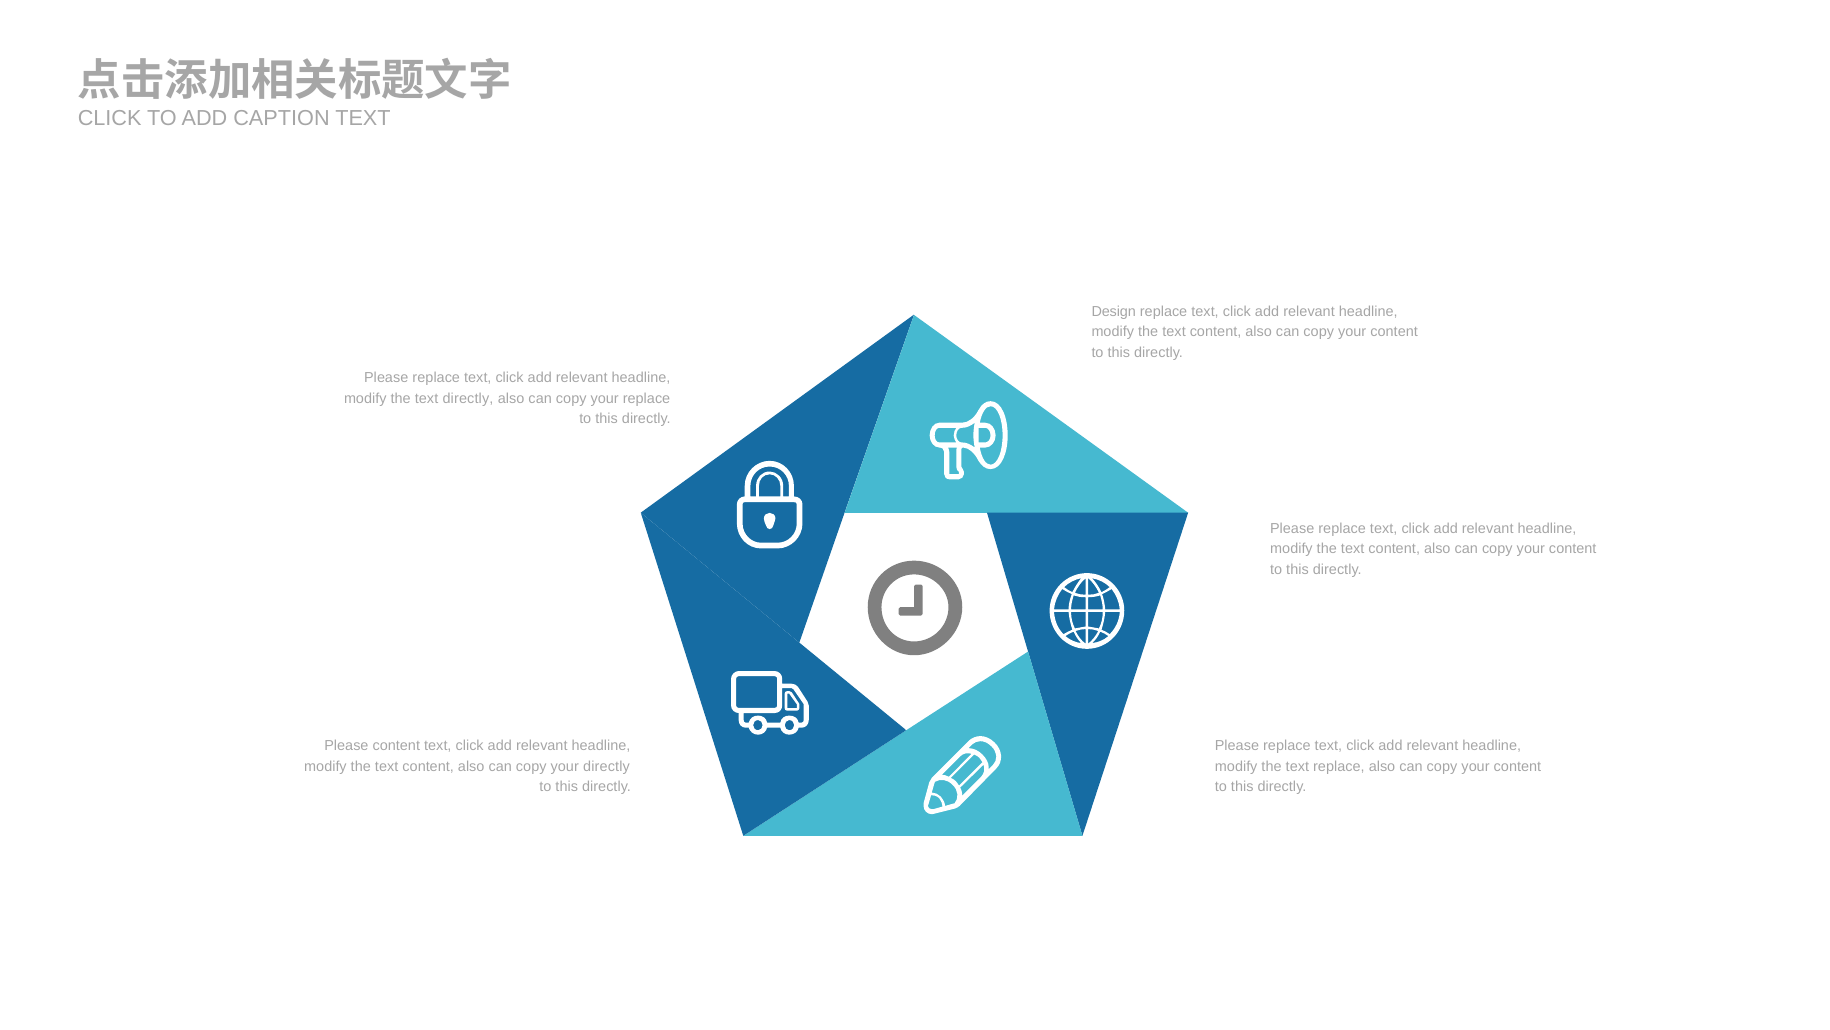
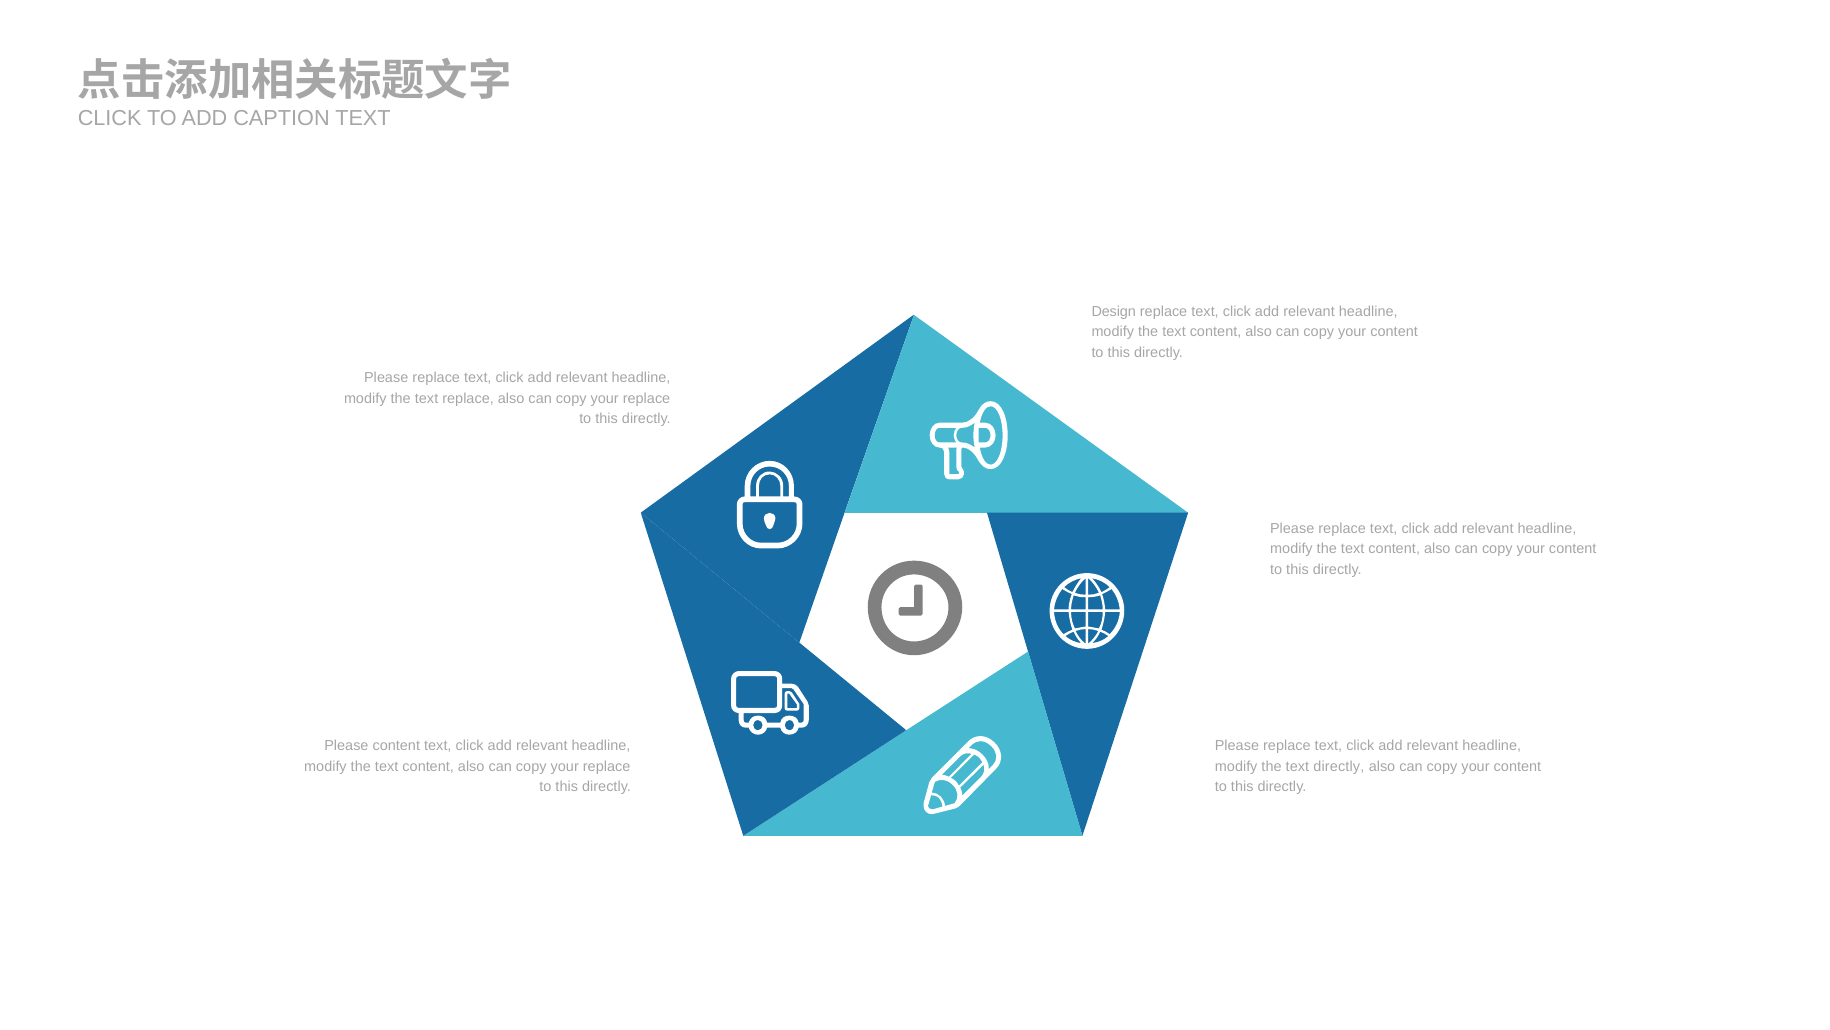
text directly: directly -> replace (468, 398)
directly: directly -> replace (607, 766)
text replace: replace -> directly (1339, 766)
